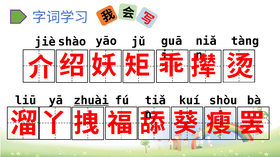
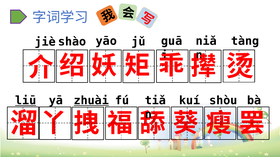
liū underline: none -> present (26, 101)
